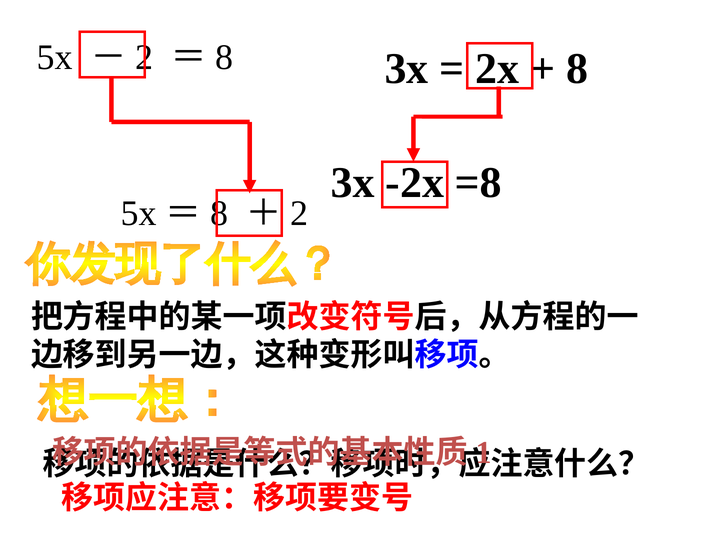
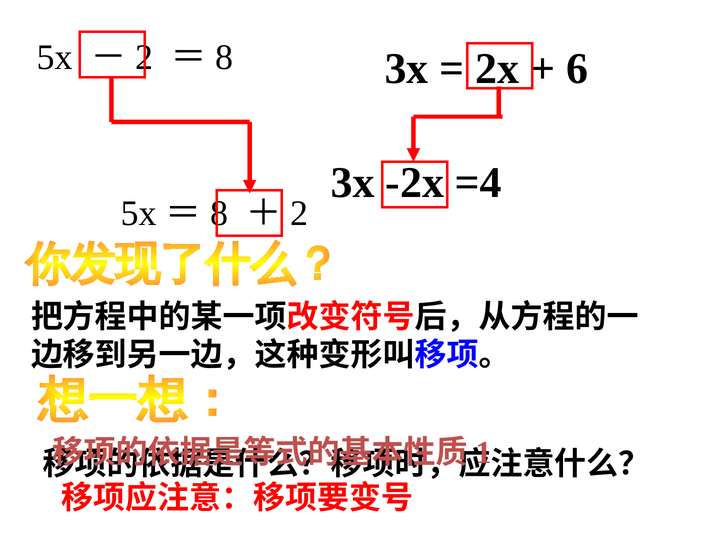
8: 8 -> 6 (577, 69)
=8: =8 -> =4 (478, 183)
